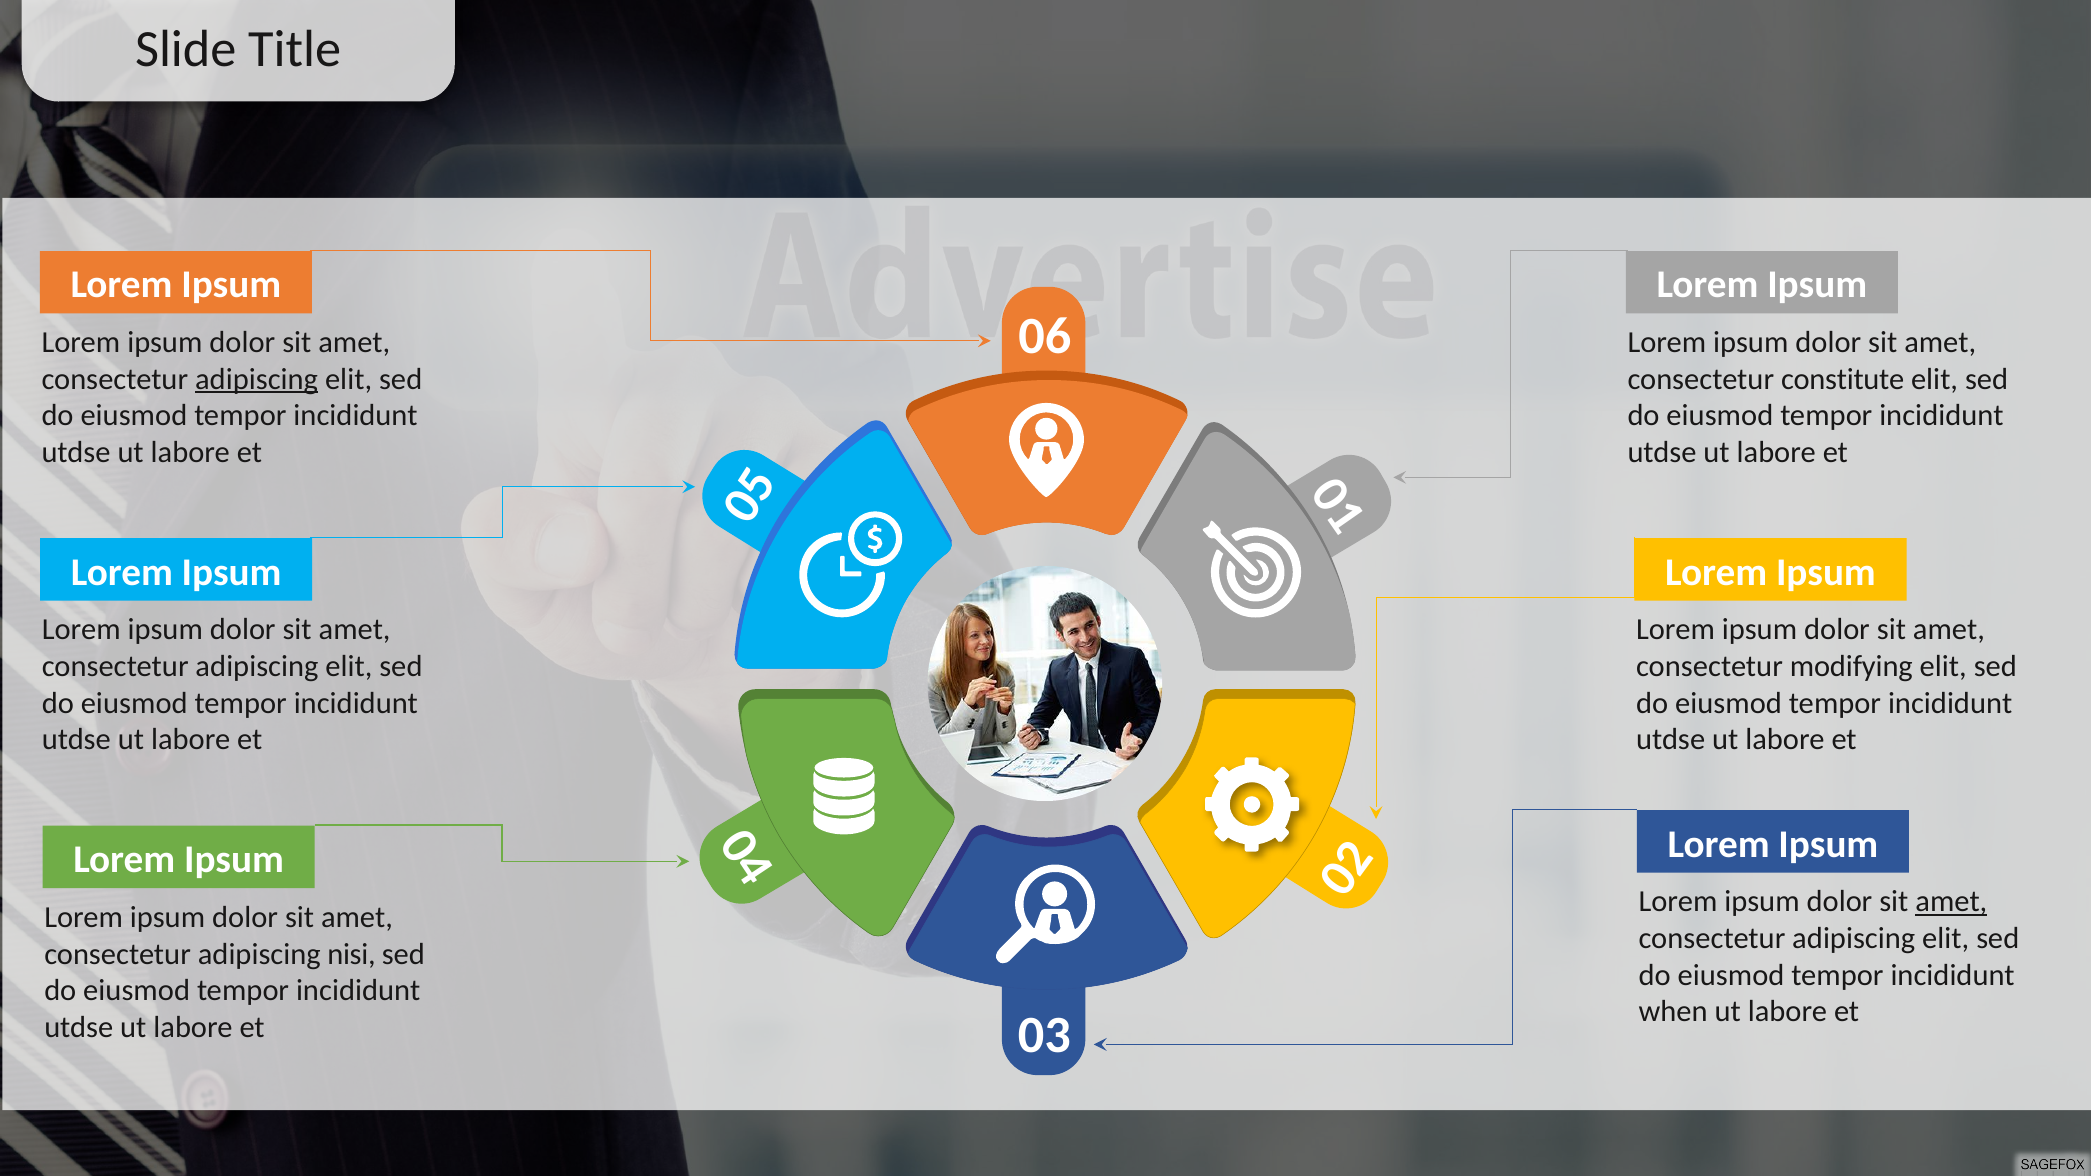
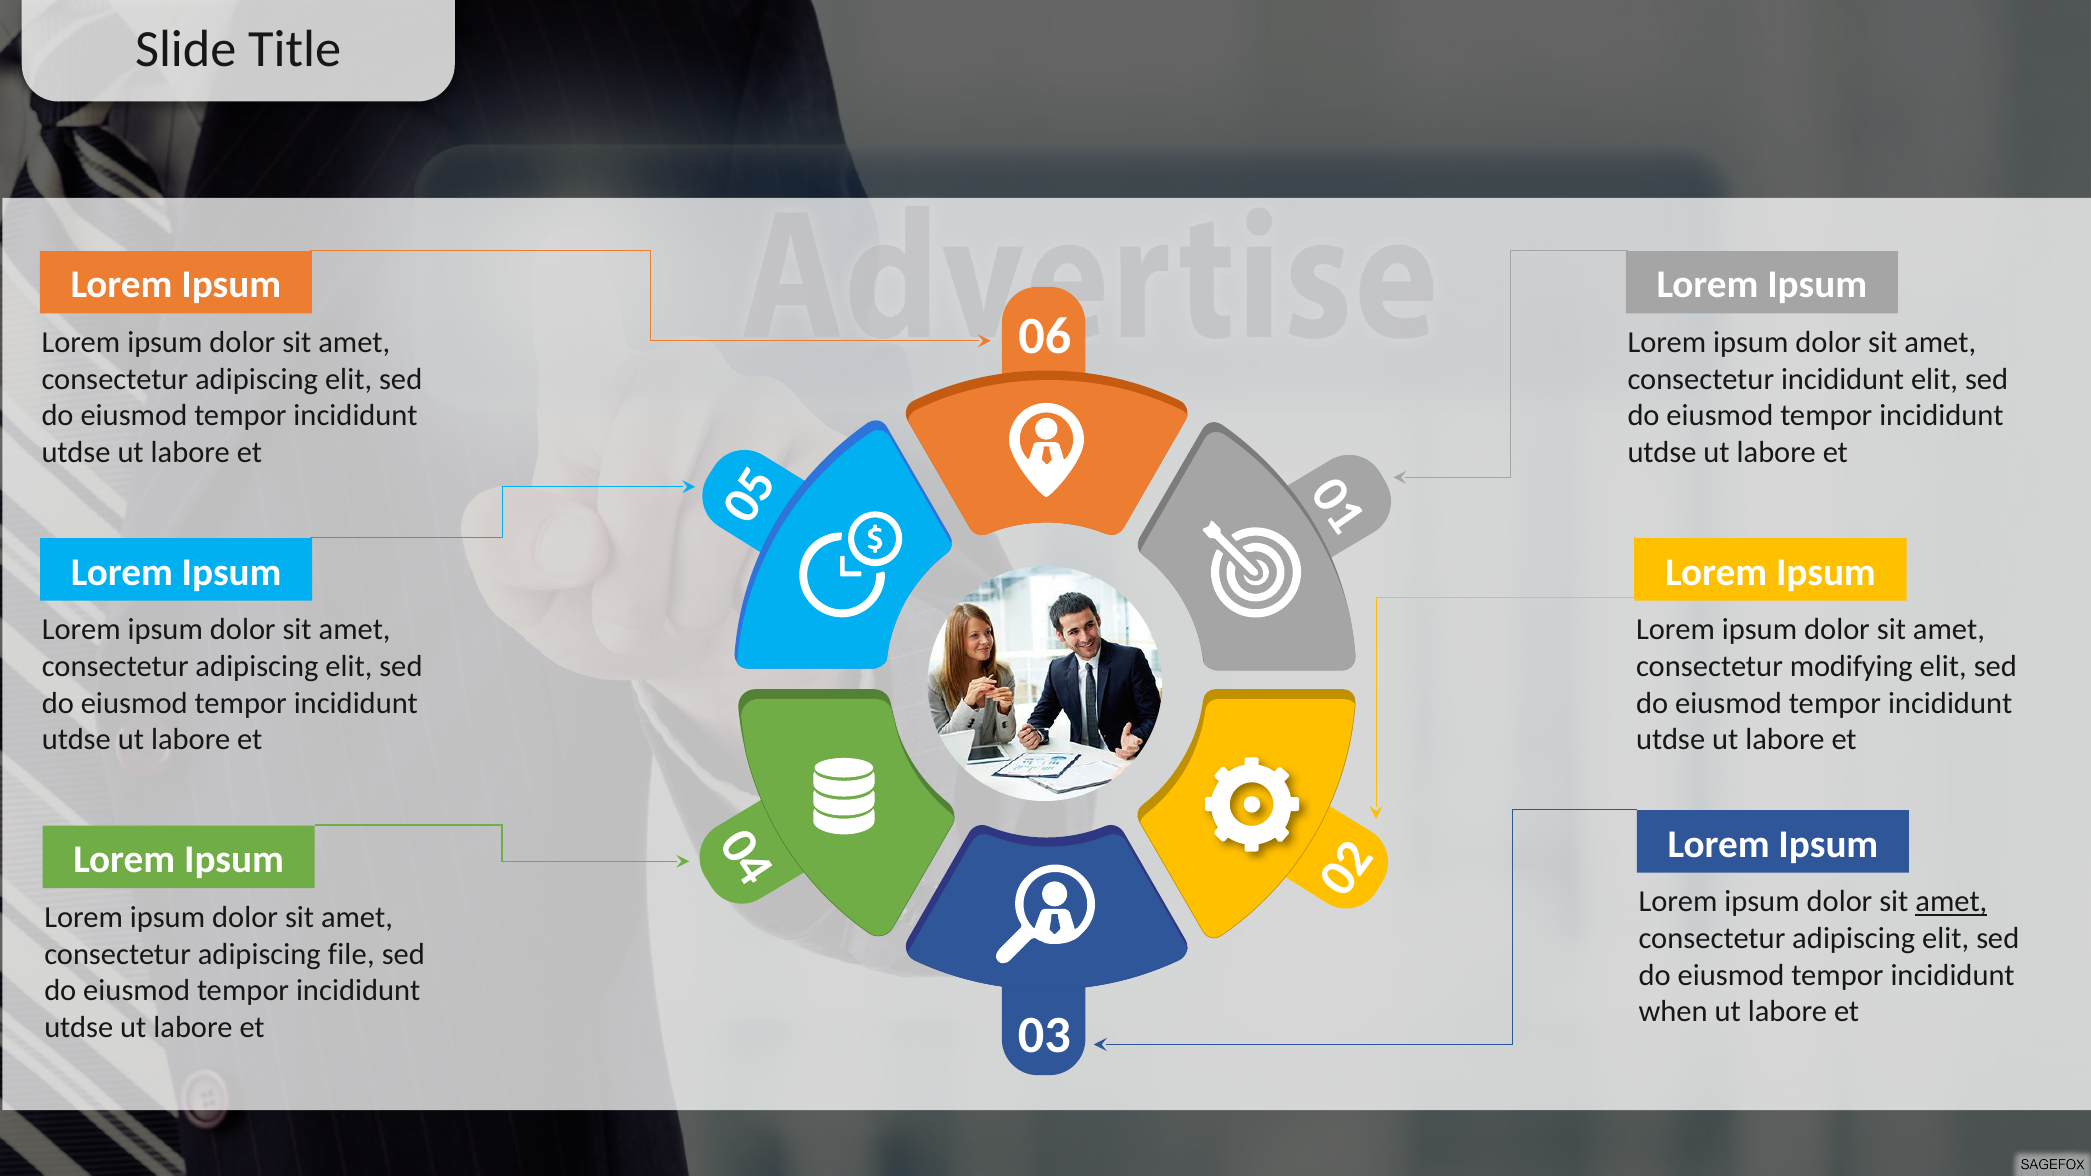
adipiscing underline: present -> none (257, 379)
consectetur constitute: constitute -> incididunt (1843, 379)
nisi: nisi -> file (351, 954)
